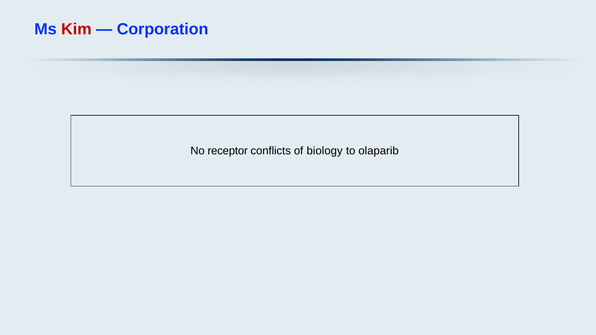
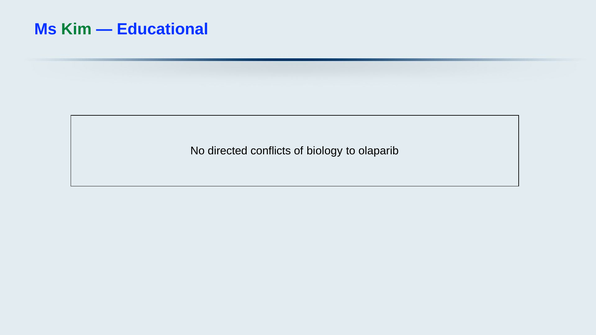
Kim colour: red -> green (76, 29)
Corporation: Corporation -> Educational (163, 29)
receptor: receptor -> directed (228, 151)
